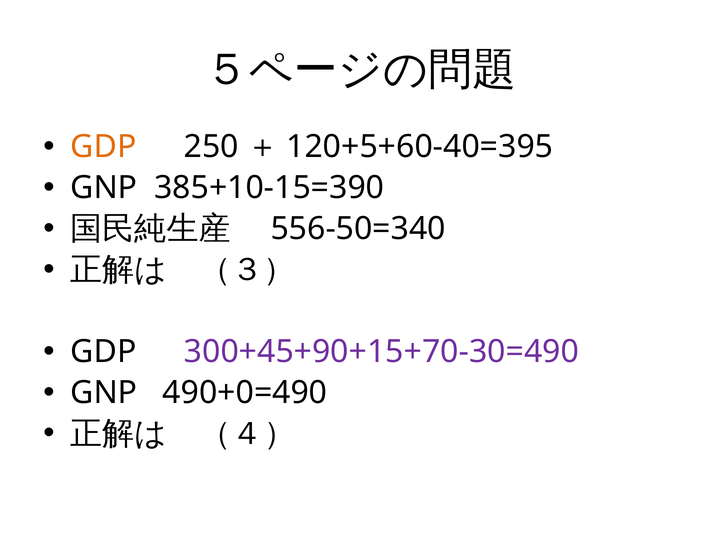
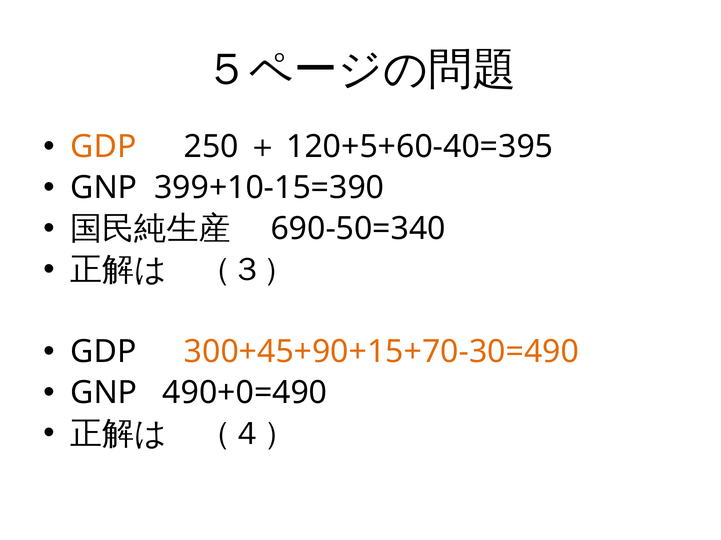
385+10-15=390: 385+10-15=390 -> 399+10-15=390 (269, 188)
556-50=340: 556-50=340 -> 690-50=340 (358, 229)
300+45+90+15+70-30=490 colour: purple -> orange (381, 352)
